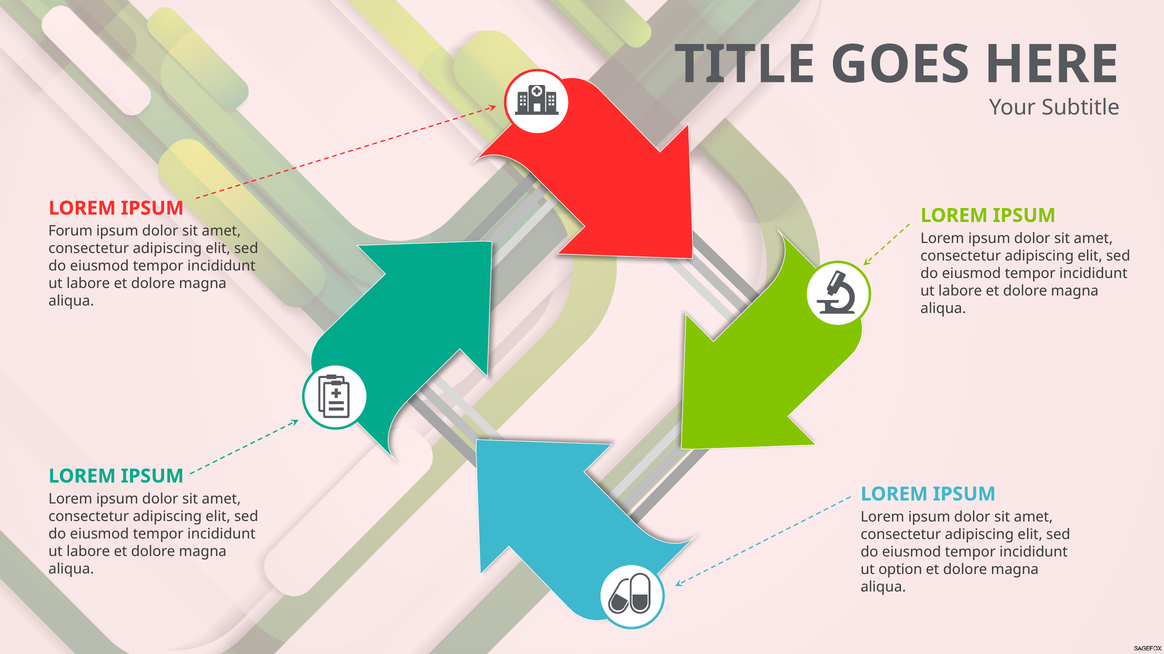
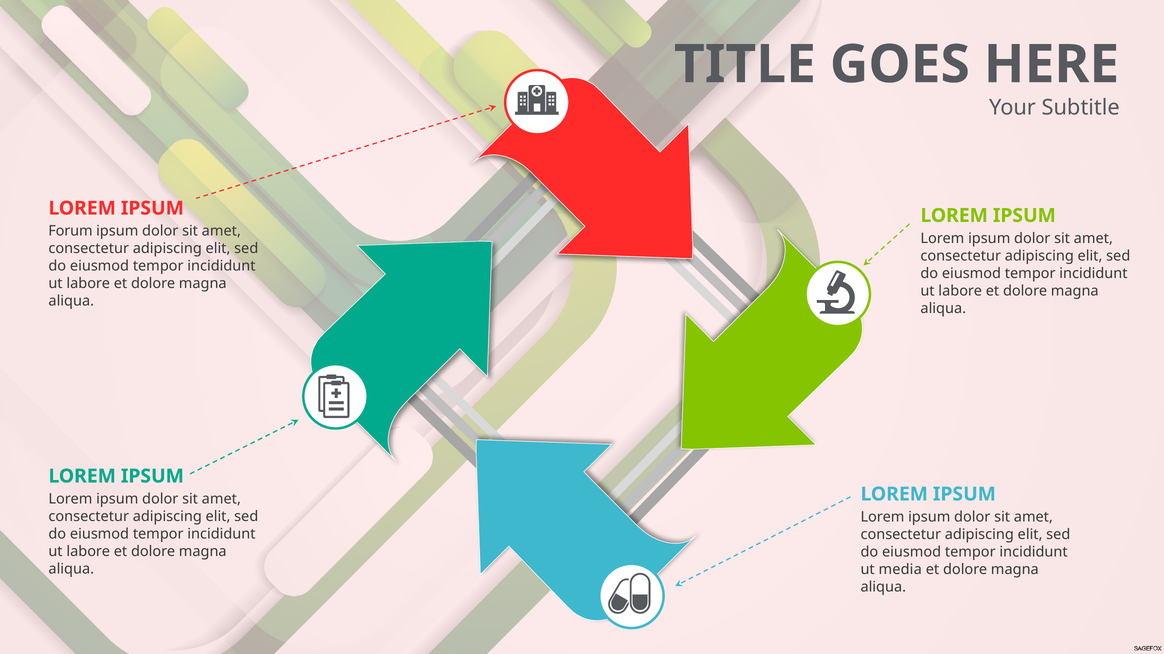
option: option -> media (900, 570)
